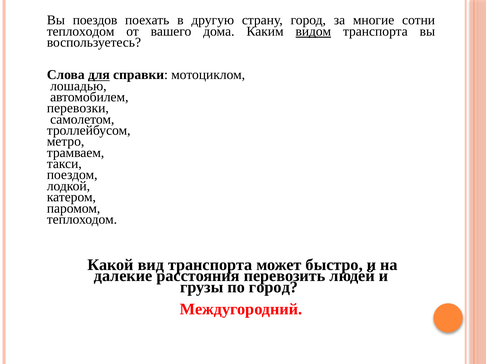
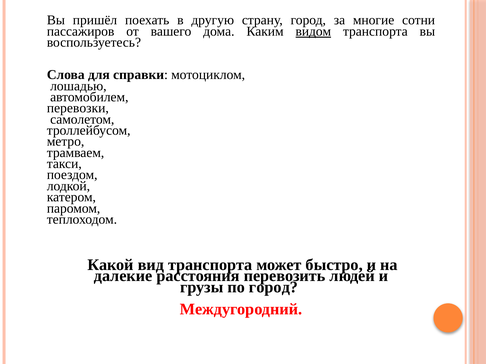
поездов: поездов -> пришёл (95, 20)
теплоходом: теплоходом -> пассажиров (81, 31)
для underline: present -> none (99, 75)
